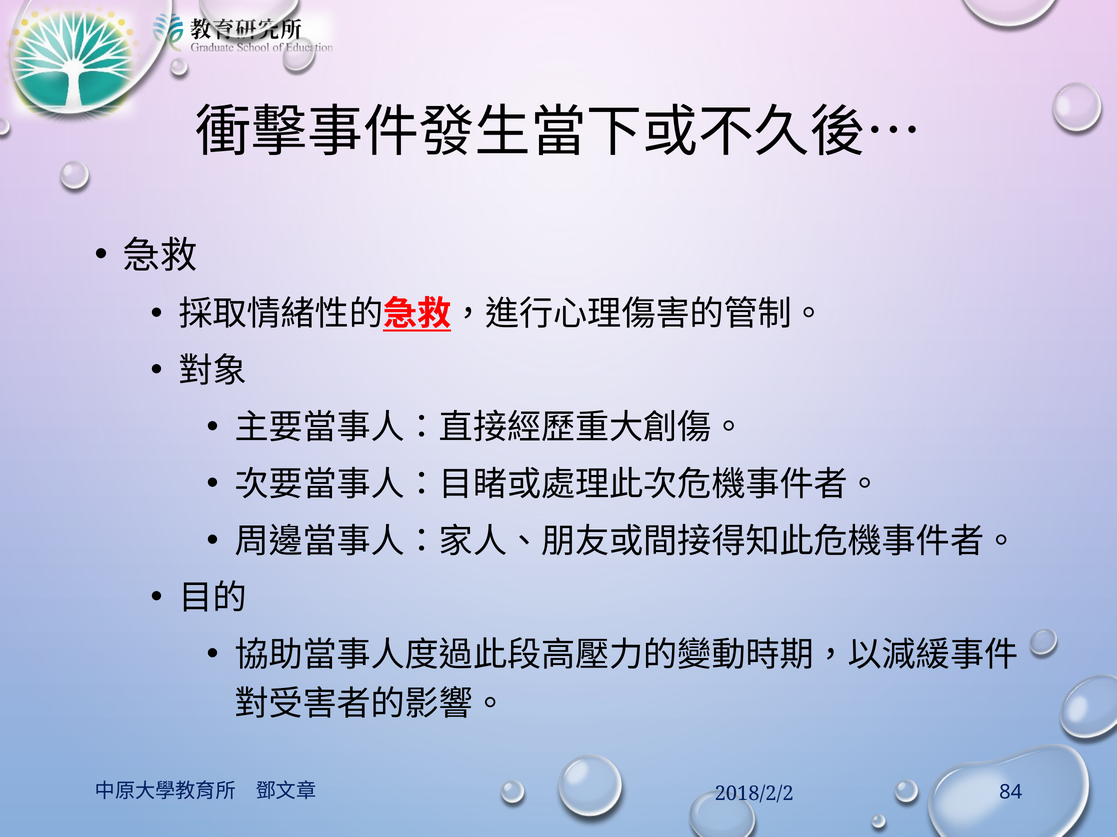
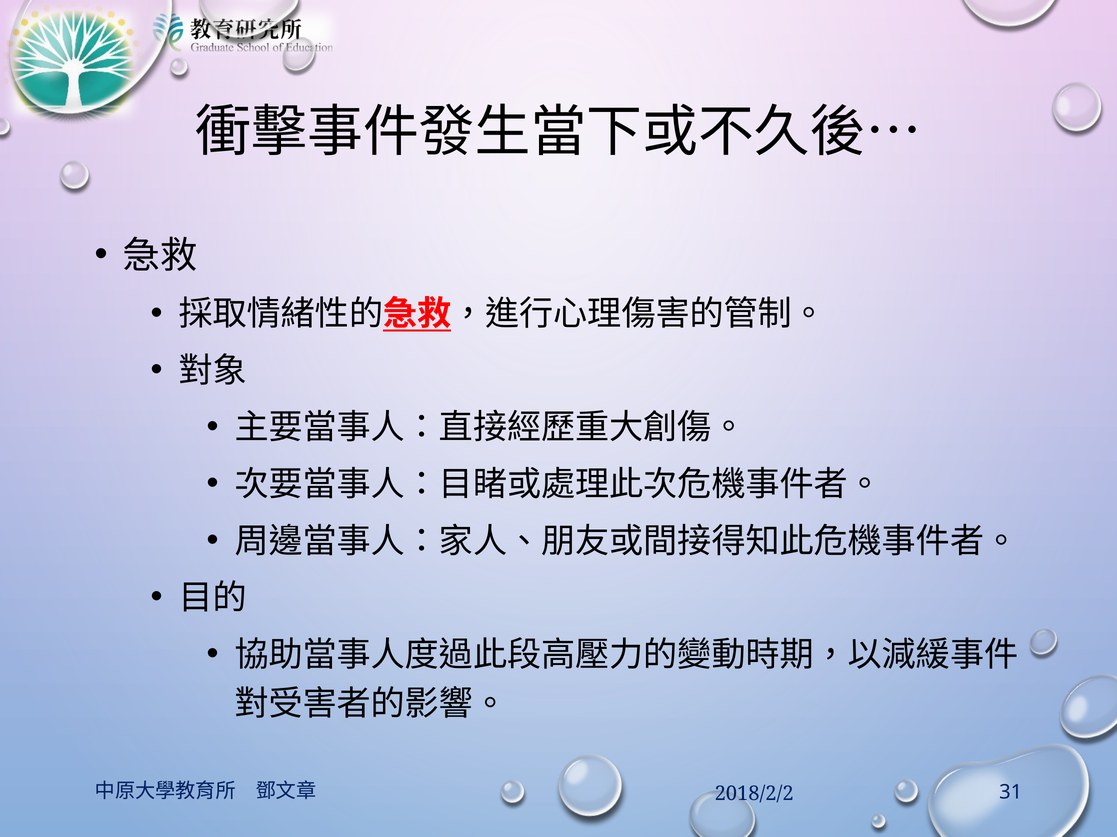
84: 84 -> 31 (1011, 793)
